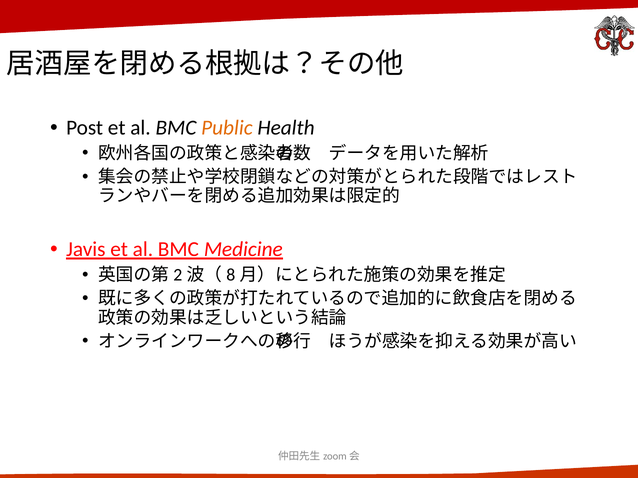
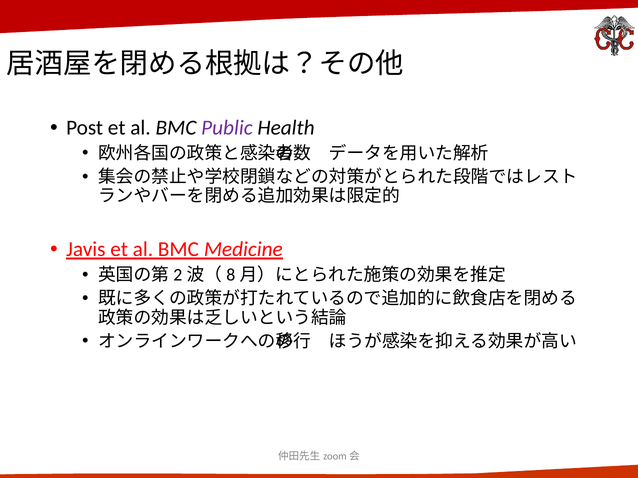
Public colour: orange -> purple (227, 128)
